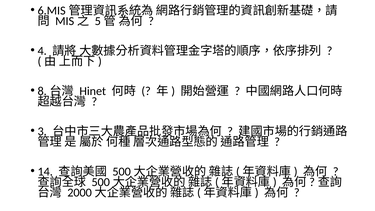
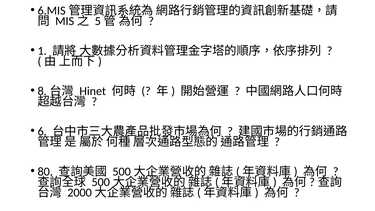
4: 4 -> 1 (42, 51)
3: 3 -> 6 (42, 131)
14: 14 -> 80 (45, 172)
